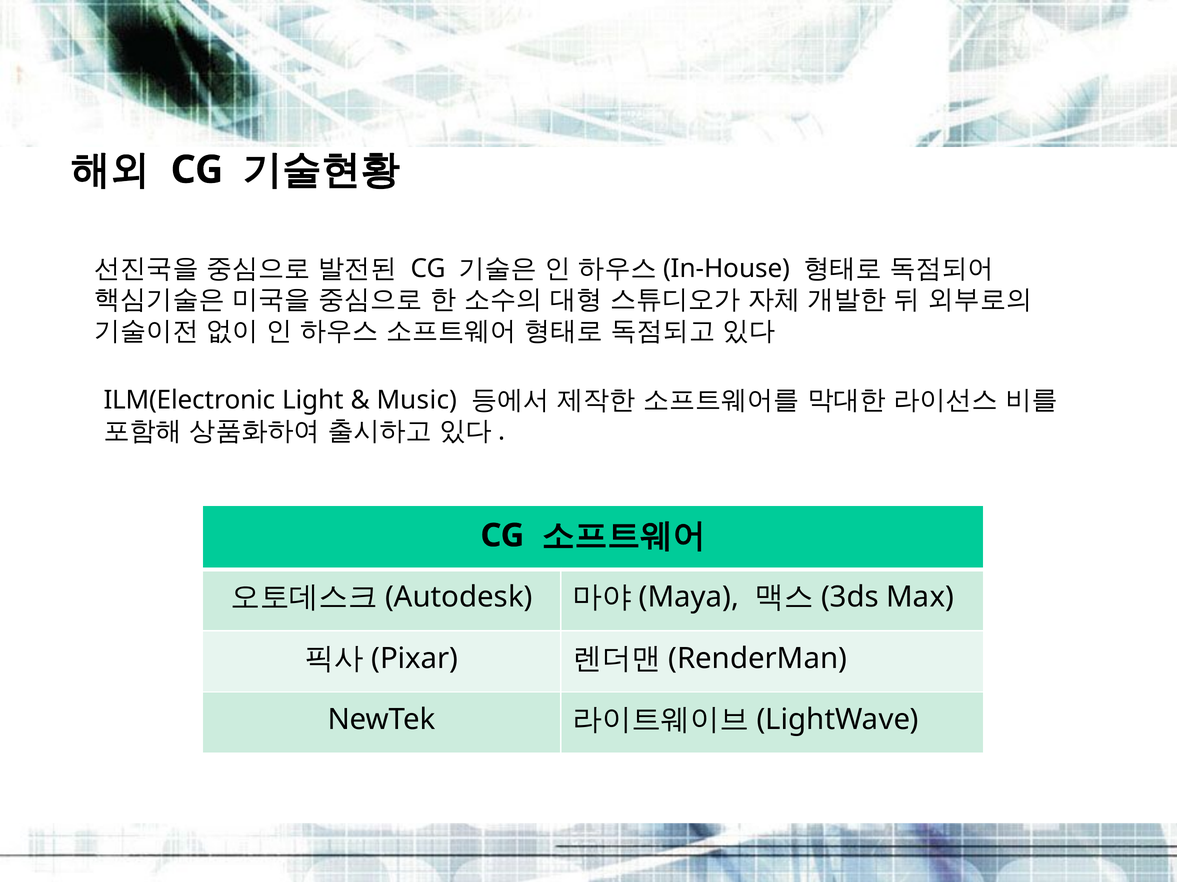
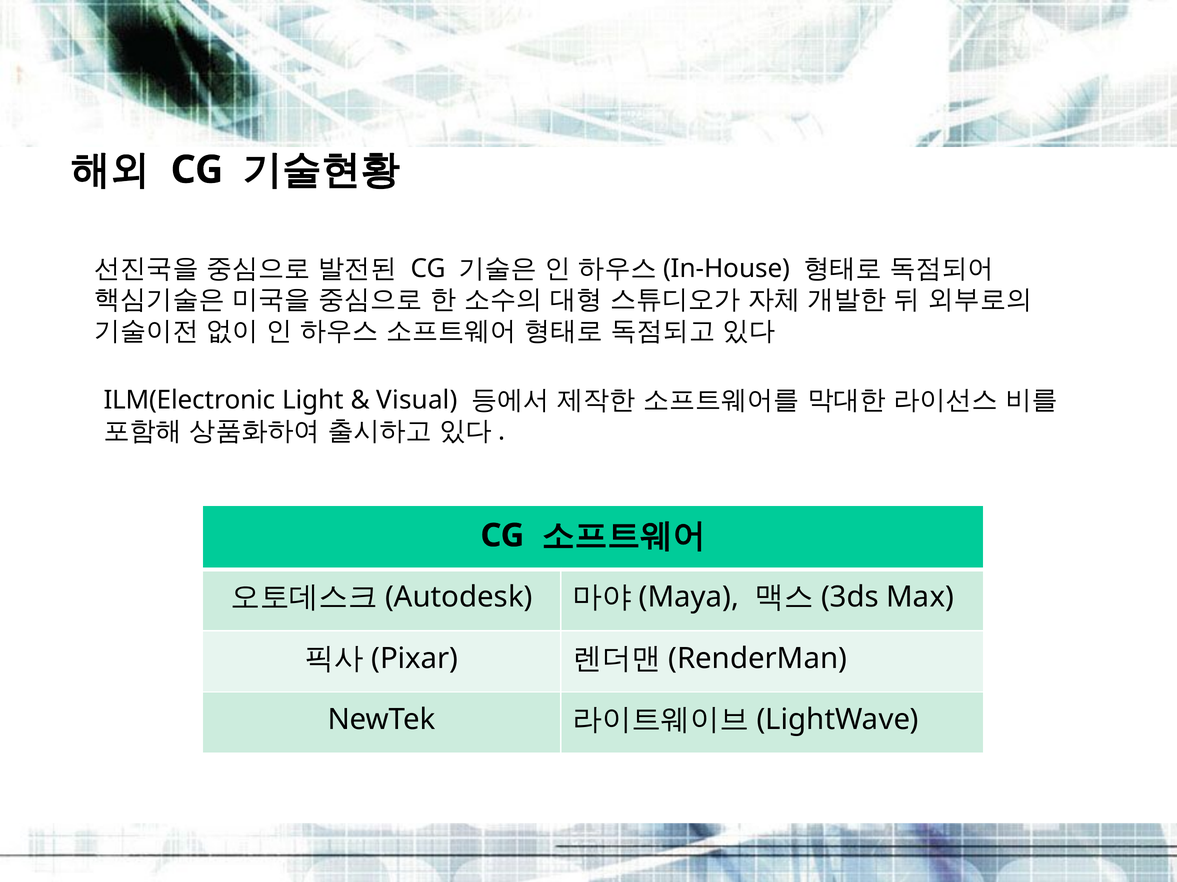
Music: Music -> Visual (417, 400)
